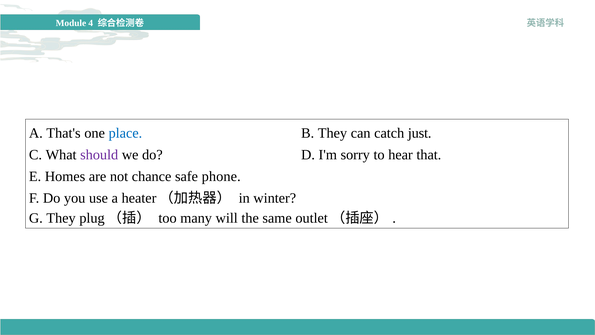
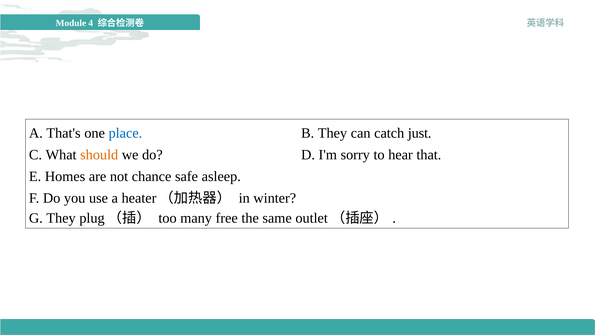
should colour: purple -> orange (99, 155)
phone: phone -> asleep (221, 176)
will: will -> free (227, 218)
